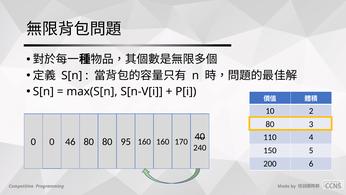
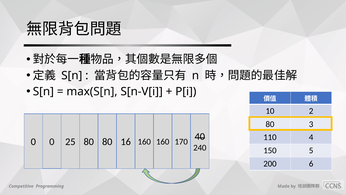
46: 46 -> 25 (70, 142)
95: 95 -> 16 (126, 142)
